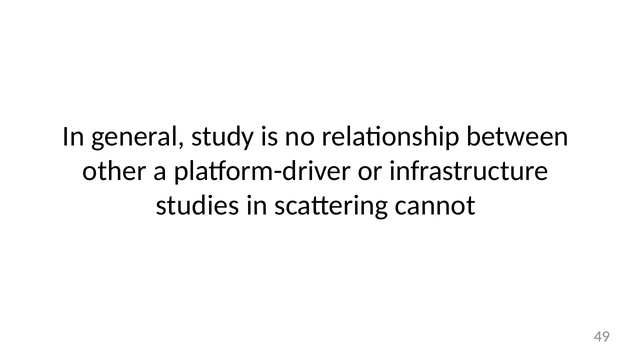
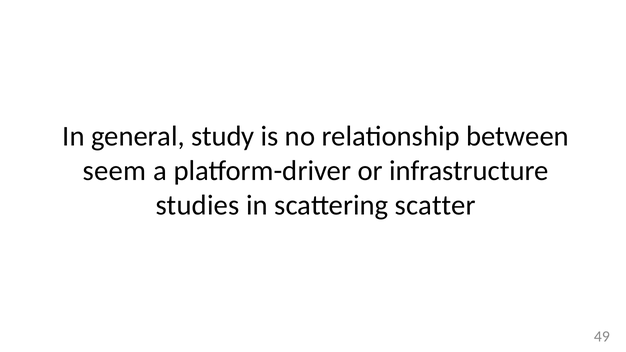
other: other -> seem (114, 171)
cannot: cannot -> scatter (435, 205)
